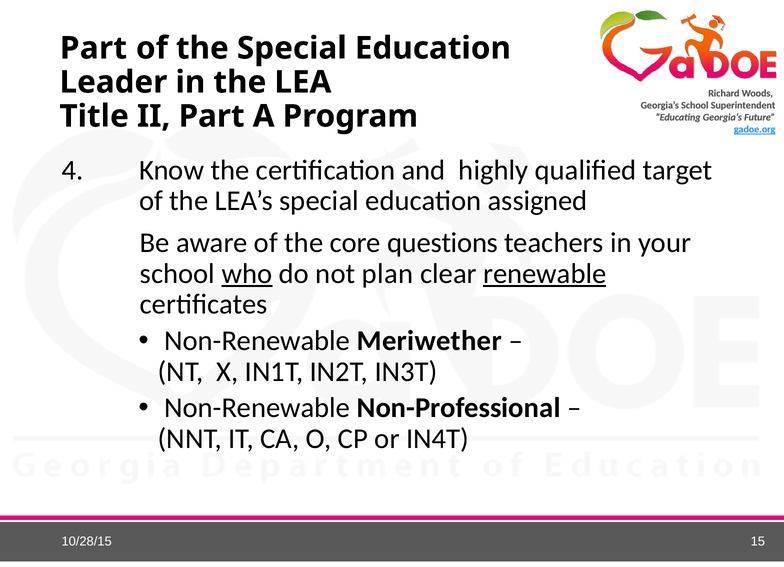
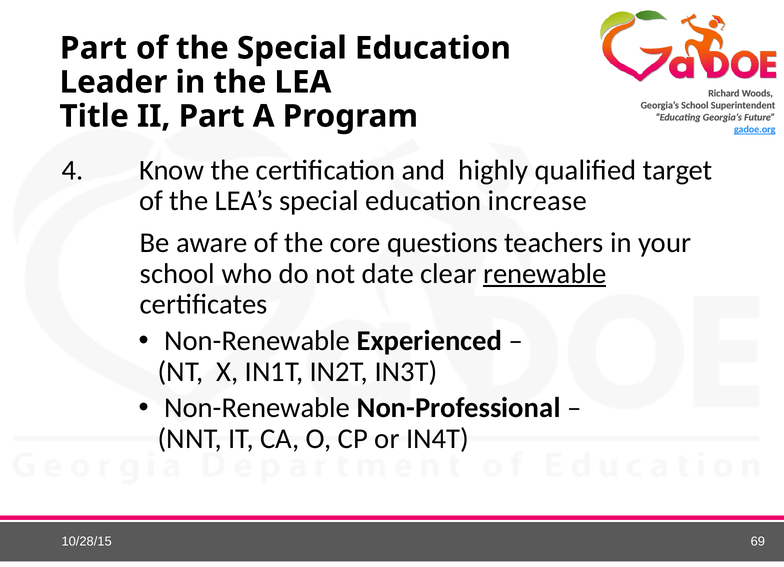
assigned: assigned -> increase (537, 201)
who underline: present -> none (247, 274)
plan: plan -> date (388, 274)
Meriwether: Meriwether -> Experienced (429, 341)
15: 15 -> 69 (758, 542)
